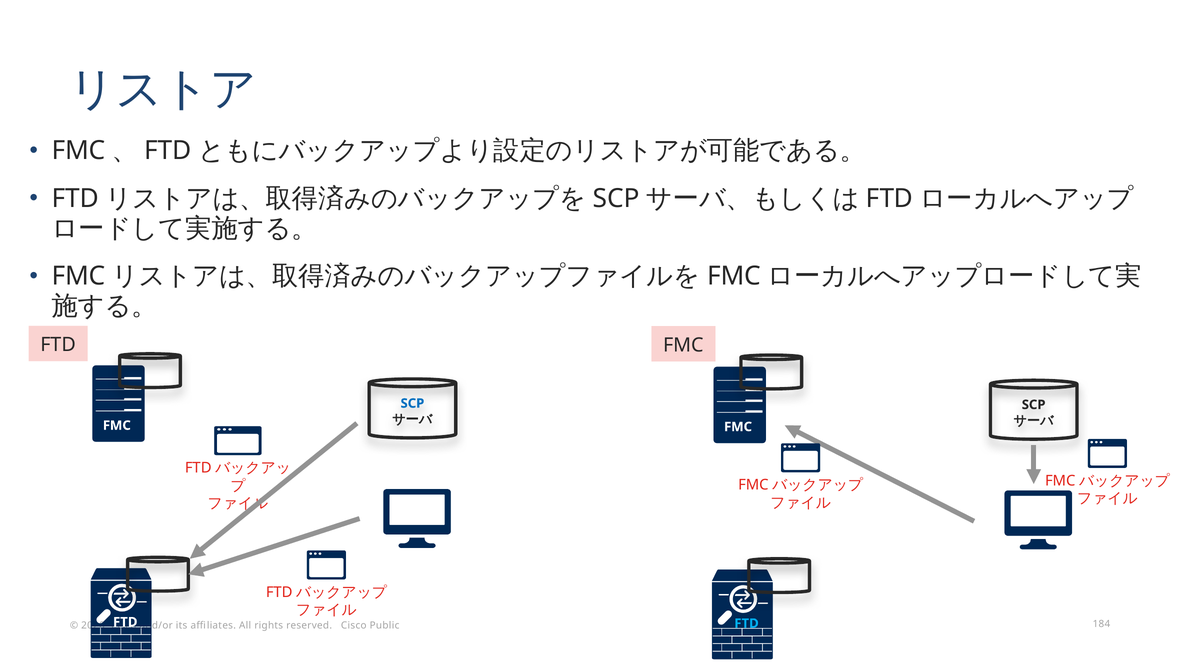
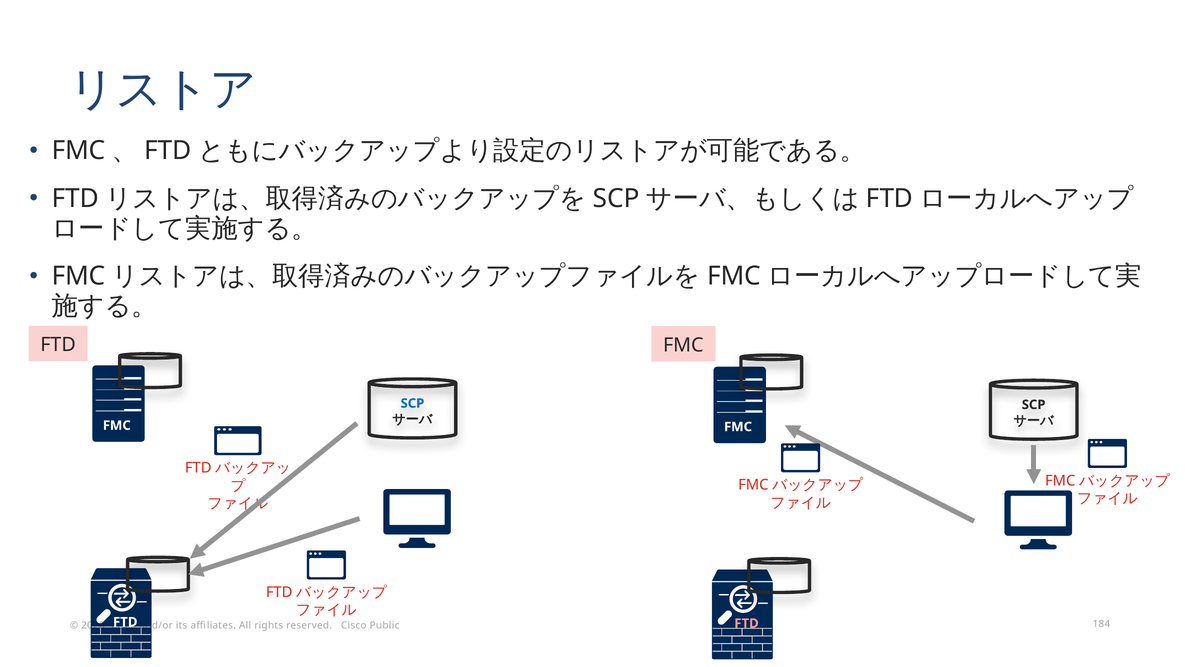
FTD colour: light blue -> pink (747, 623)
